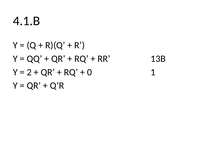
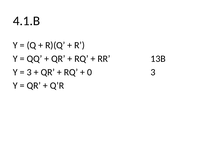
2: 2 -> 3 (29, 72)
0 1: 1 -> 3 (153, 72)
